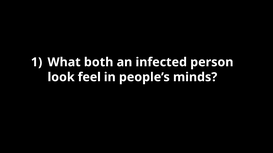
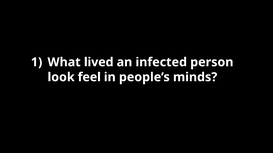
both: both -> lived (99, 62)
